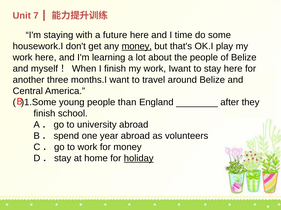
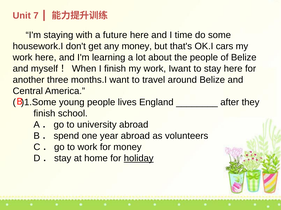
money underline: present -> none (137, 46)
play: play -> cars (225, 46)
than: than -> lives (127, 103)
